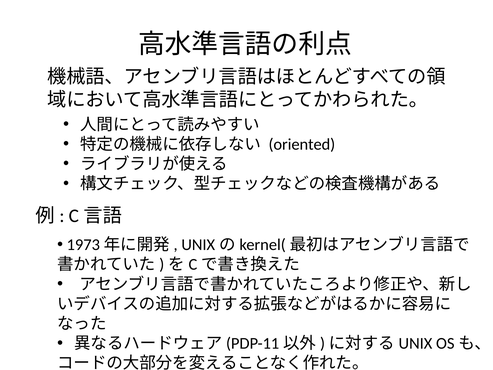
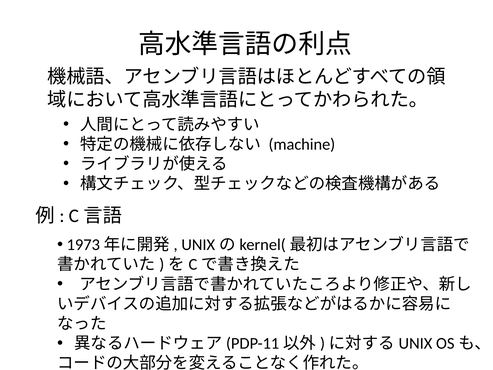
oriented: oriented -> machine (302, 144)
